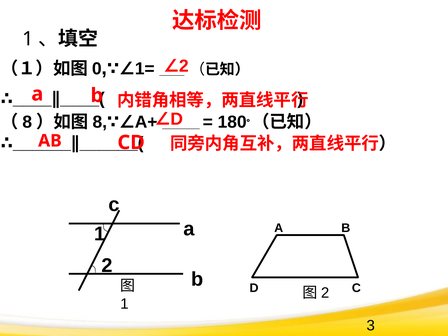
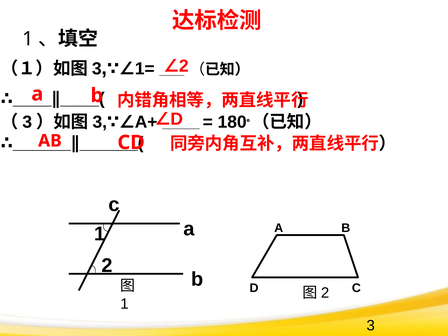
0: 0 -> 3 (97, 69)
8: 8 -> 3 (27, 122)
8: 8 -> 3 (100, 122)
